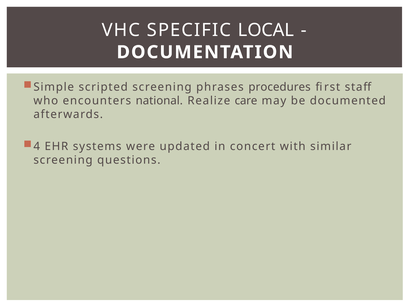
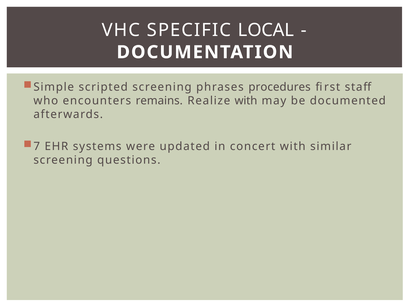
national: national -> remains (159, 100)
Realize care: care -> with (246, 100)
4: 4 -> 7 (37, 146)
